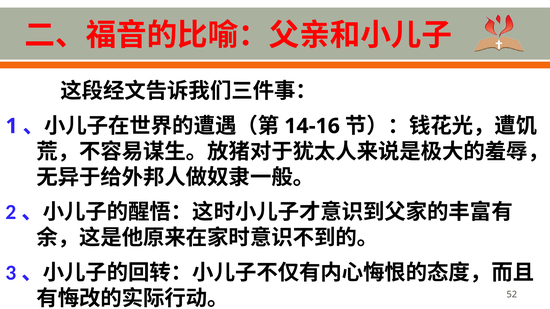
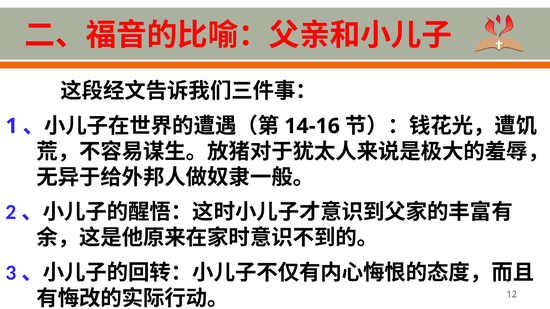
52: 52 -> 12 (512, 295)
